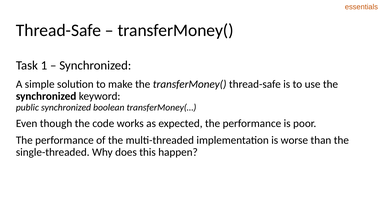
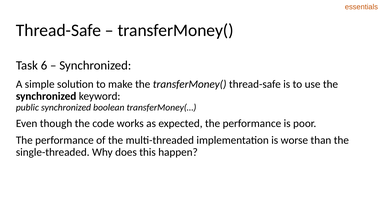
1: 1 -> 6 (44, 65)
